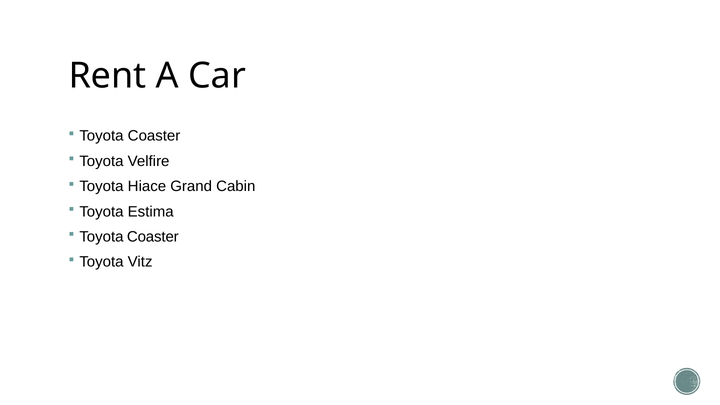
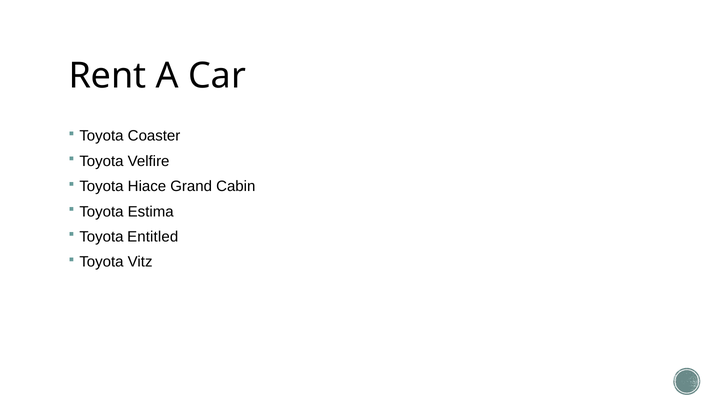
Coaster: Coaster -> Entitled (153, 237)
